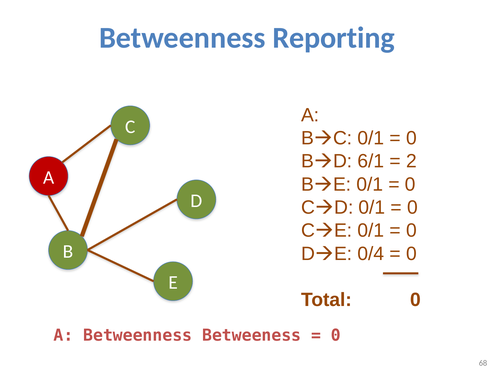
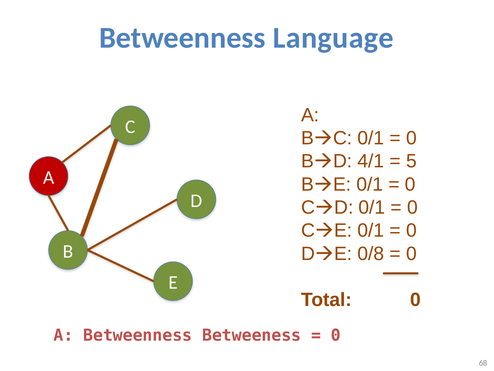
Reporting: Reporting -> Language (333, 38)
6/1: 6/1 -> 4/1 (371, 161)
2: 2 -> 5 (411, 161)
0/4: 0/4 -> 0/8 (371, 253)
